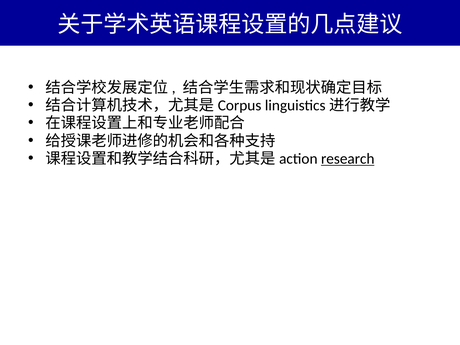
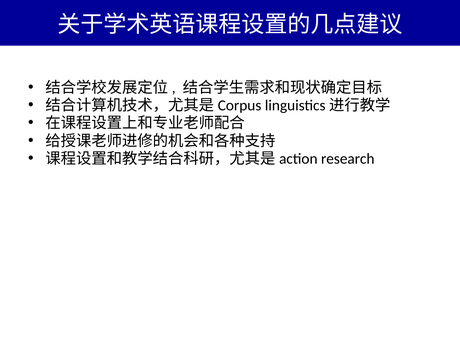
research underline: present -> none (348, 159)
